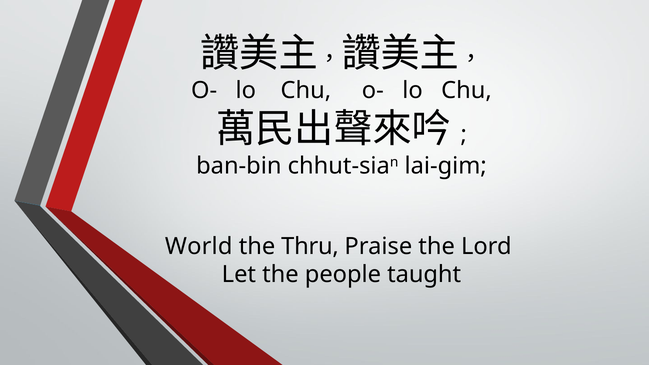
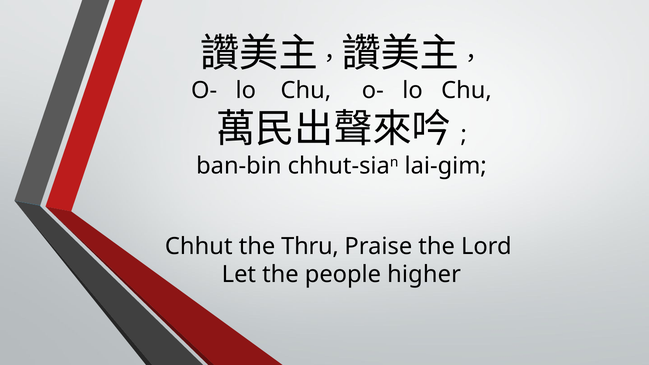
World: World -> Chhut (199, 246)
taught: taught -> higher (424, 275)
